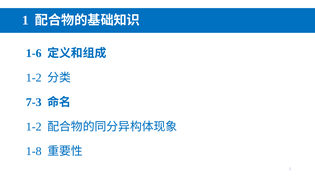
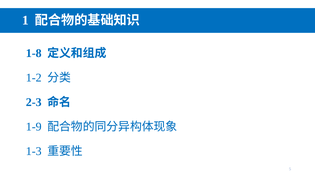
1-6: 1-6 -> 1-8 (34, 53)
7-3: 7-3 -> 2-3 (34, 102)
1-2: 1-2 -> 1-9 (34, 127)
1-8: 1-8 -> 1-3 (34, 151)
